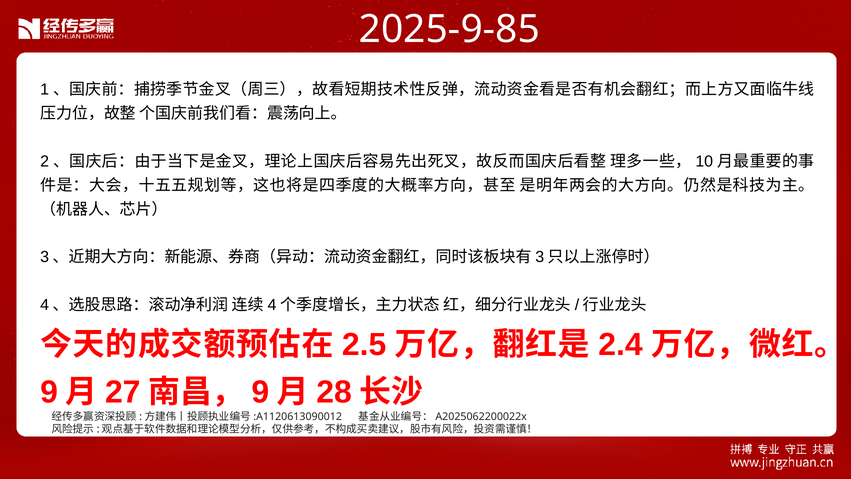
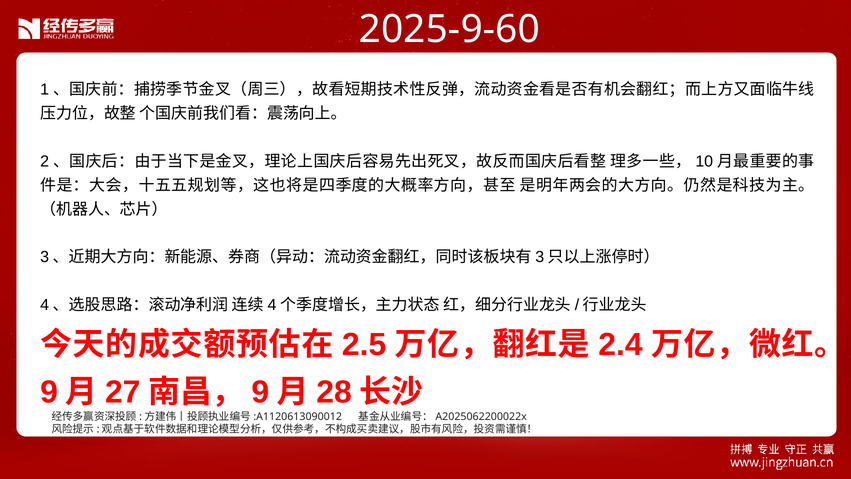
2025-9-85: 2025-9-85 -> 2025-9-60 (449, 29)
